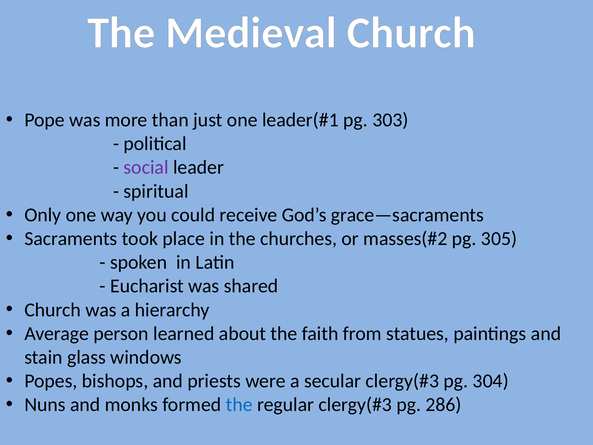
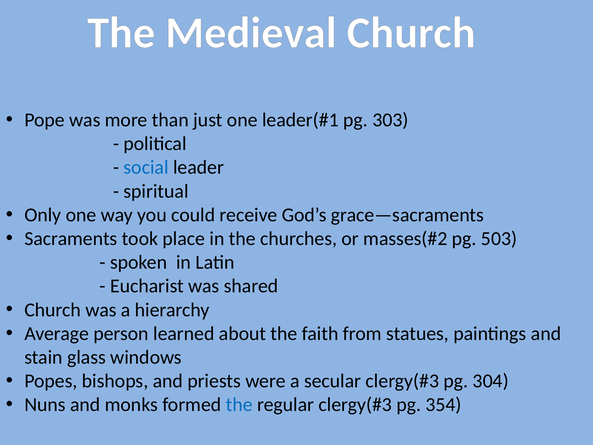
social colour: purple -> blue (146, 167)
305: 305 -> 503 (499, 239)
286: 286 -> 354 (444, 405)
